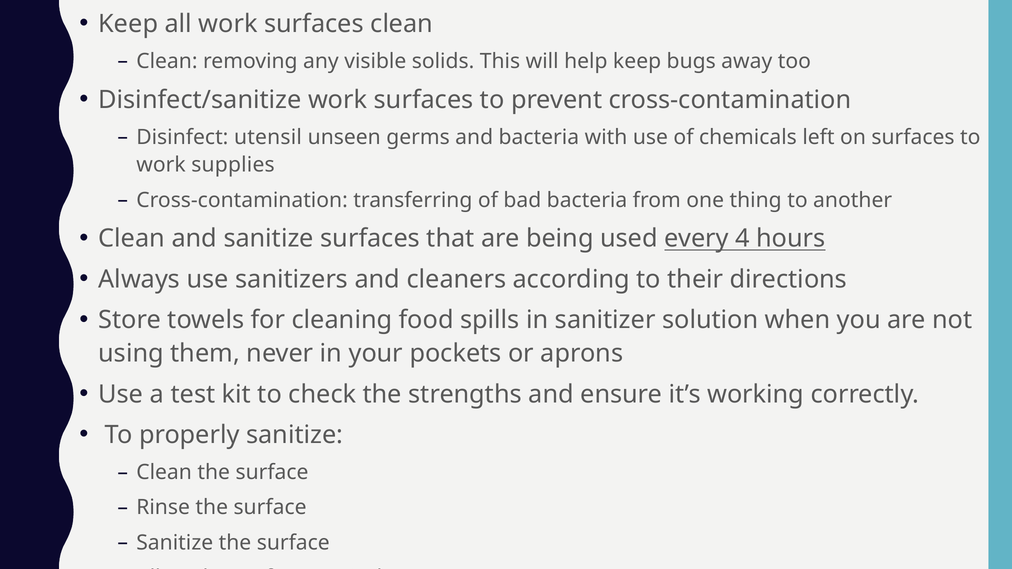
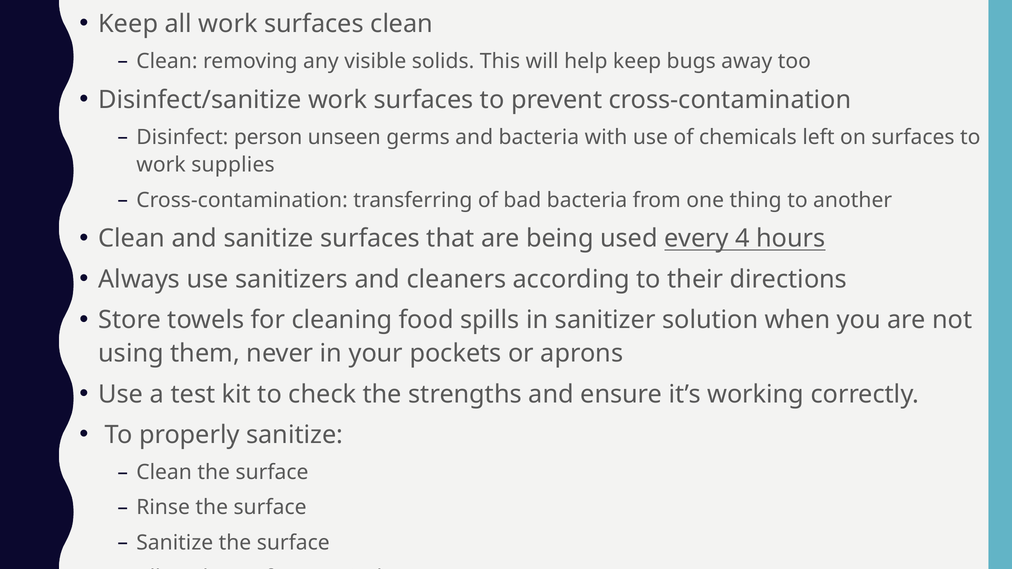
utensil: utensil -> person (268, 137)
